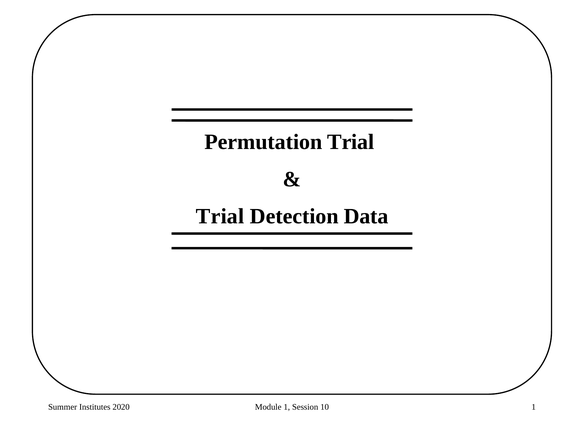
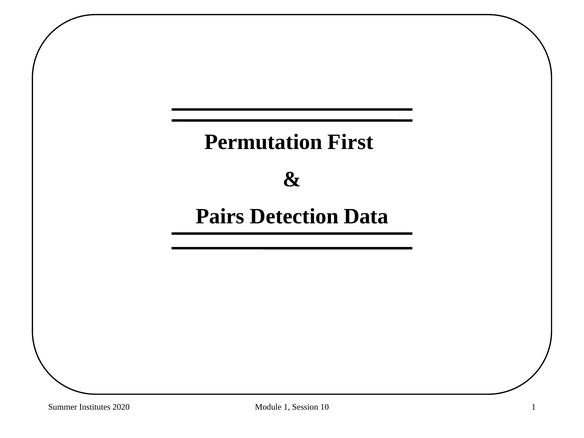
Permutation Trial: Trial -> First (351, 142)
Trial: Trial -> Pairs (220, 216)
